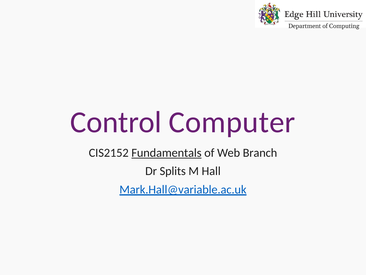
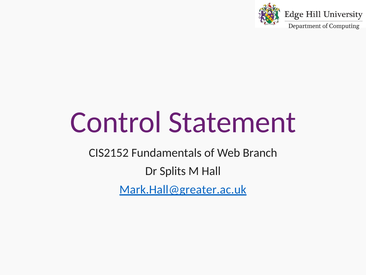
Computer: Computer -> Statement (232, 122)
Fundamentals underline: present -> none (166, 153)
Mark.Hall@variable.ac.uk: Mark.Hall@variable.ac.uk -> Mark.Hall@greater.ac.uk (183, 189)
